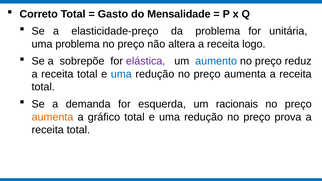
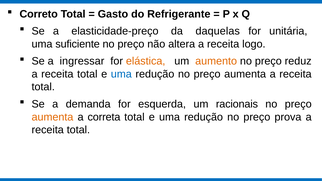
Mensalidade: Mensalidade -> Refrigerante (179, 14)
da problema: problema -> daquelas (218, 31)
uma problema: problema -> suficiente (78, 44)
sobrepõe: sobrepõe -> ingressar (82, 61)
elástica colour: purple -> orange (146, 61)
aumento colour: blue -> orange (216, 61)
gráfico: gráfico -> correta (104, 117)
